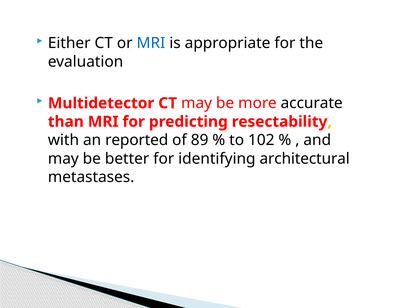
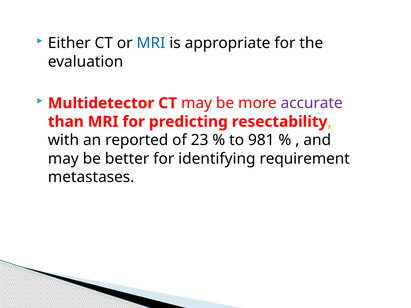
accurate colour: black -> purple (312, 103)
89: 89 -> 23 (200, 140)
102: 102 -> 981 (261, 140)
architectural: architectural -> requirement (305, 159)
